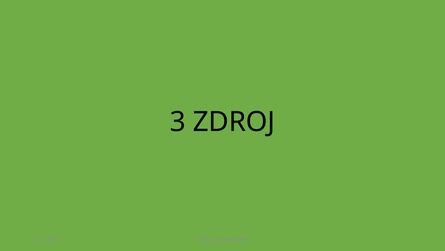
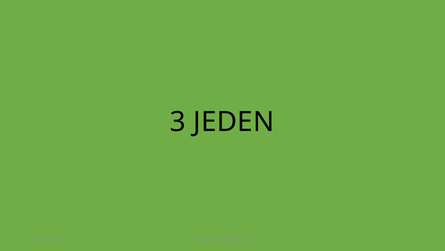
ZDROJ: ZDROJ -> JEDEN (234, 121)
